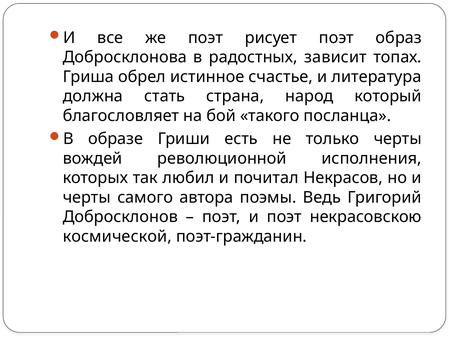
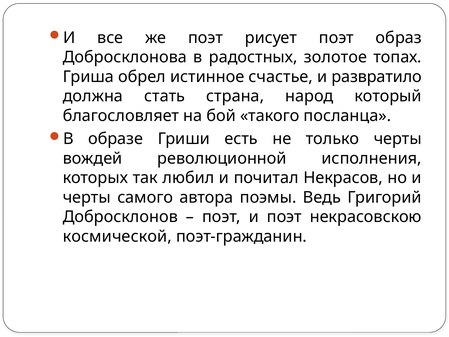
зависит: зависит -> золотое (336, 57)
литература: литература -> развратило (377, 77)
